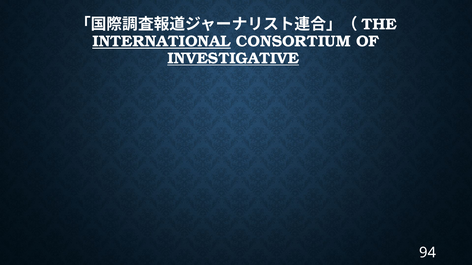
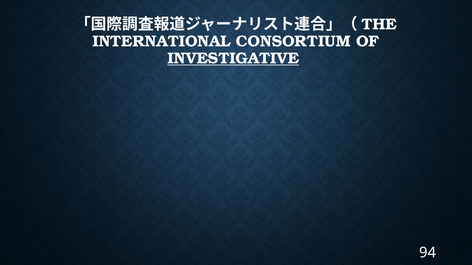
INTERNATIONAL underline: present -> none (161, 41)
